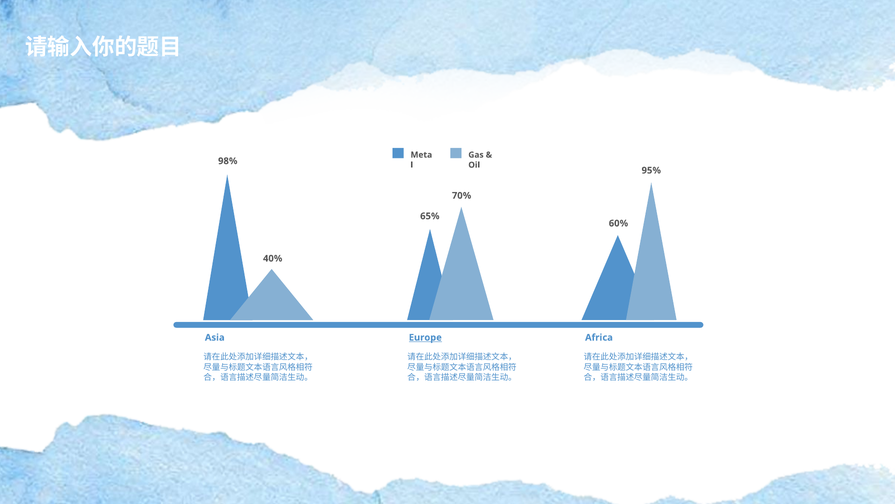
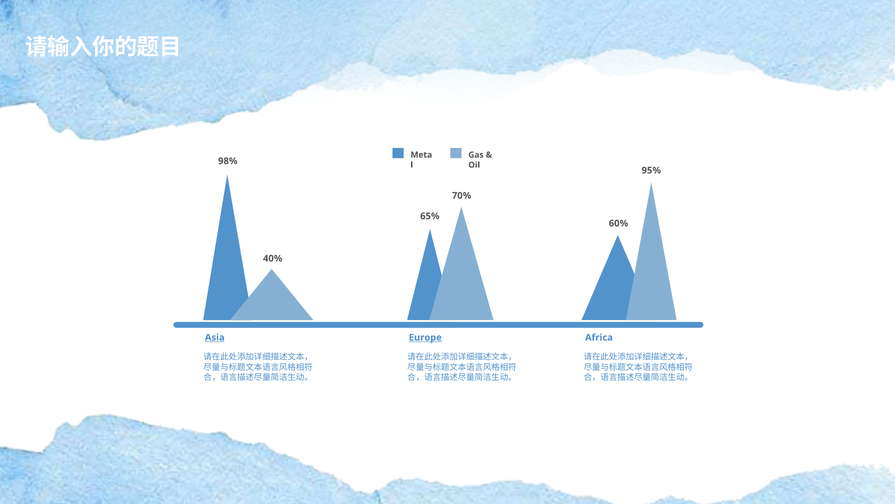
Asia underline: none -> present (215, 337)
